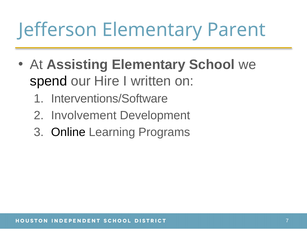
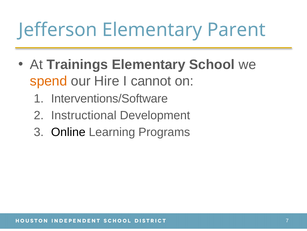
Assisting: Assisting -> Trainings (77, 64)
spend colour: black -> orange (49, 81)
written: written -> cannot (151, 81)
Involvement: Involvement -> Instructional (84, 115)
